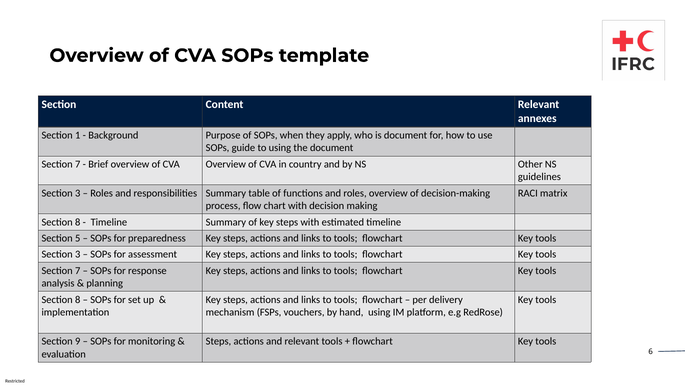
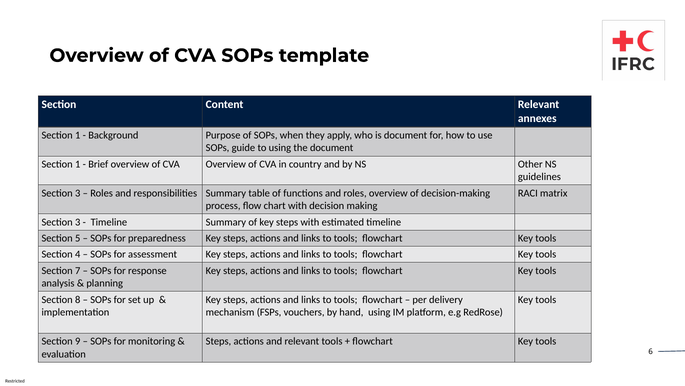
7: 7 -> 1 (78, 164)
8: 8 -> 3 (78, 222)
3: 3 -> 4 (78, 254)
